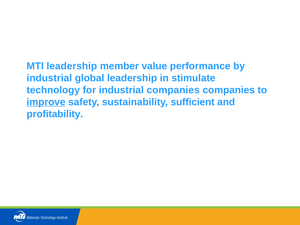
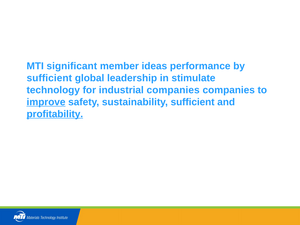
MTI leadership: leadership -> significant (72, 66)
value: value -> ideas (154, 66)
industrial: industrial -> sufficient (49, 78)
profitability underline: none -> present (55, 114)
